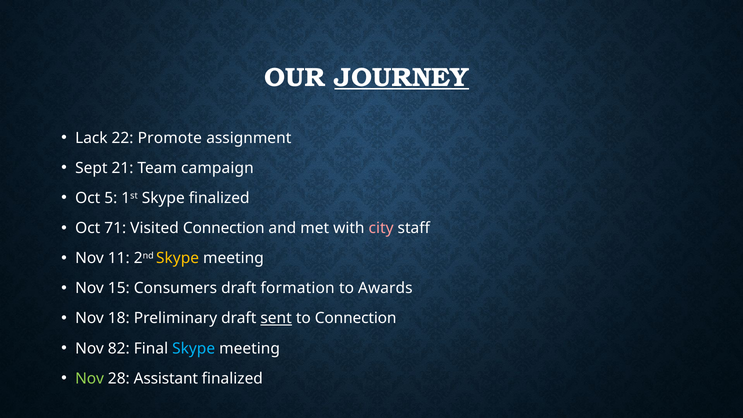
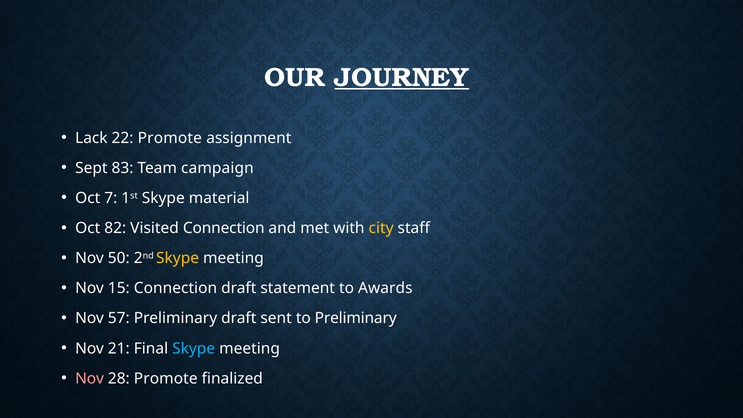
21: 21 -> 83 (123, 168)
5: 5 -> 7 (111, 198)
Skype finalized: finalized -> material (219, 198)
71: 71 -> 82 (115, 228)
city colour: pink -> yellow (381, 228)
11: 11 -> 50 (119, 258)
15 Consumers: Consumers -> Connection (175, 288)
formation: formation -> statement (298, 288)
18: 18 -> 57 (119, 318)
sent underline: present -> none (276, 318)
to Connection: Connection -> Preliminary (356, 318)
82: 82 -> 21 (119, 348)
Nov colour: light green -> pink (90, 378)
28 Assistant: Assistant -> Promote (166, 378)
